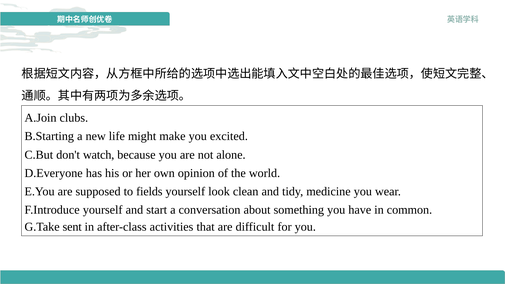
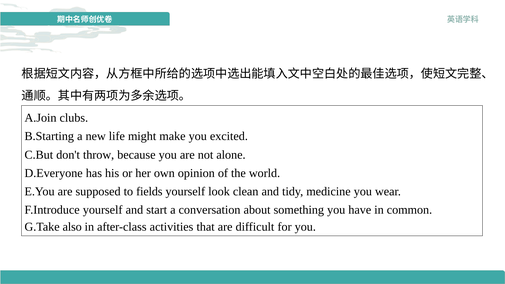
watch: watch -> throw (99, 155)
sent: sent -> also (72, 227)
